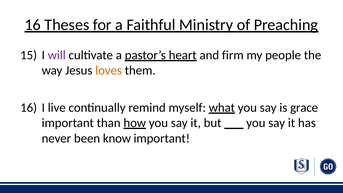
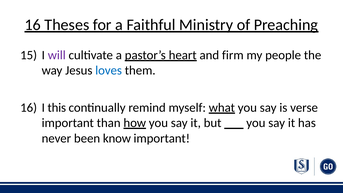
loves colour: orange -> blue (109, 70)
live: live -> this (57, 108)
grace: grace -> verse (304, 108)
